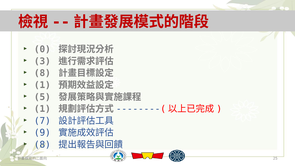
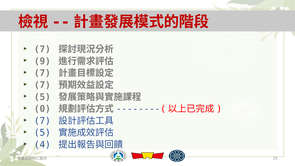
0: 0 -> 7 (42, 49)
3: 3 -> 9 (42, 61)
8: 8 -> 7 (42, 73)
1: 1 -> 7 (42, 85)
1: 1 -> 0 (42, 109)
9: 9 -> 5 (42, 133)
8: 8 -> 4 (42, 145)
